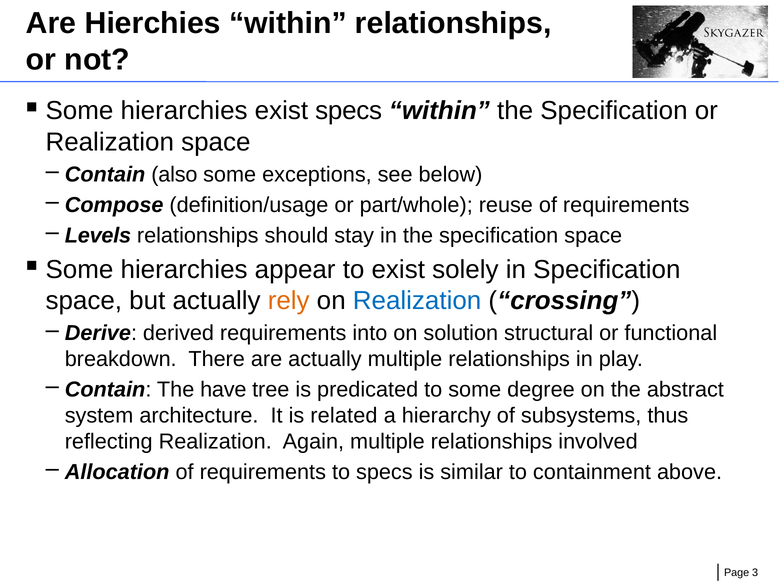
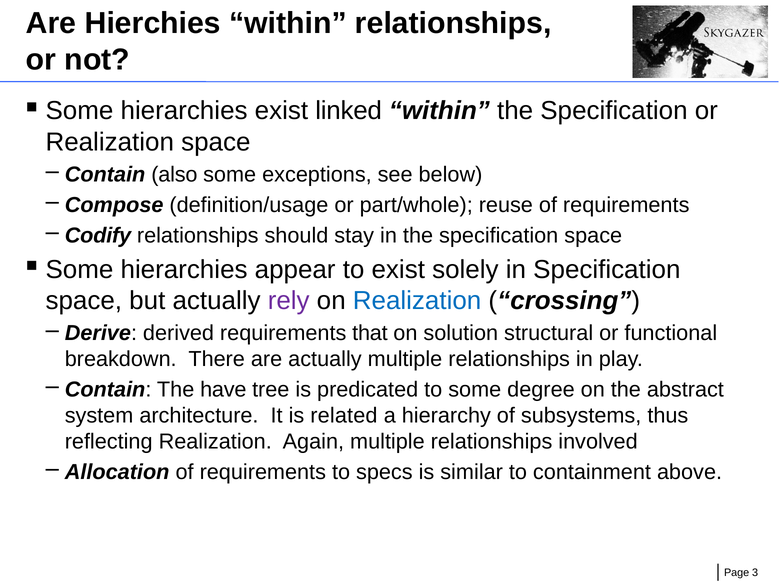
exist specs: specs -> linked (349, 111)
Levels: Levels -> Codify (98, 235)
rely colour: orange -> purple (289, 300)
into: into -> that (370, 333)
